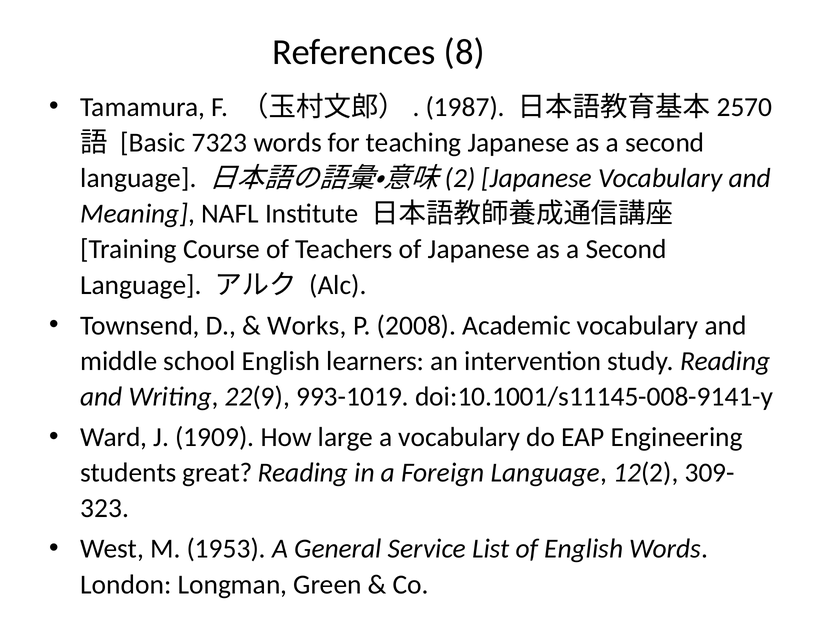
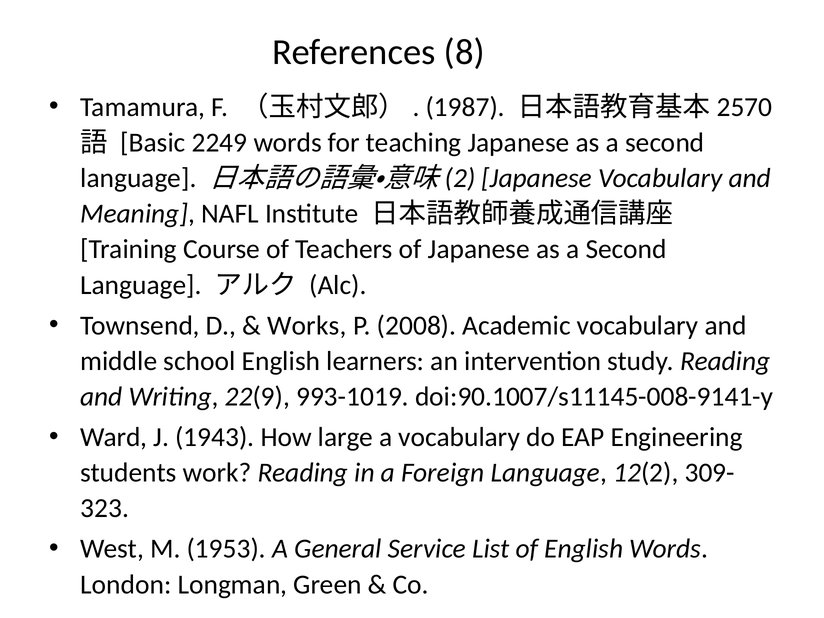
7323: 7323 -> 2249 (219, 143)
doi:10.1001/s11145-008-9141-y: doi:10.1001/s11145-008-9141-y -> doi:90.1007/s11145-008-9141-y (594, 397)
1909: 1909 -> 1943 (215, 437)
great: great -> work (217, 473)
